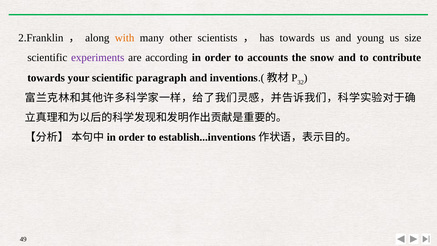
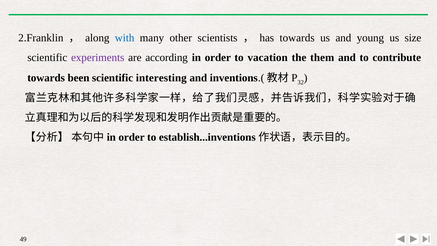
with colour: orange -> blue (125, 38)
accounts: accounts -> vacation (268, 57)
snow: snow -> them (322, 57)
your: your -> been (79, 78)
paragraph: paragraph -> interesting (161, 78)
